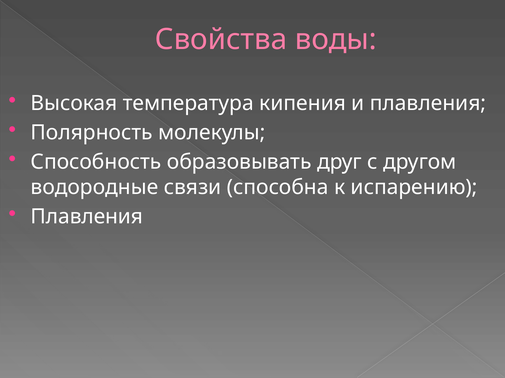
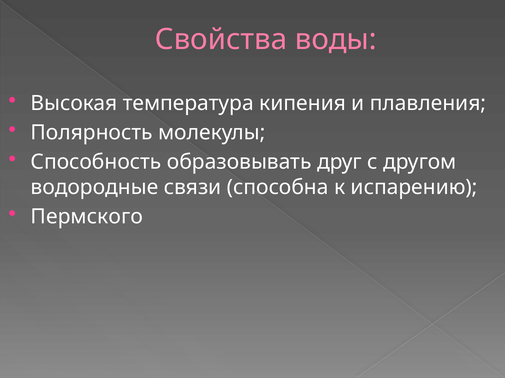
Плавления: Плавления -> Пермского (87, 217)
